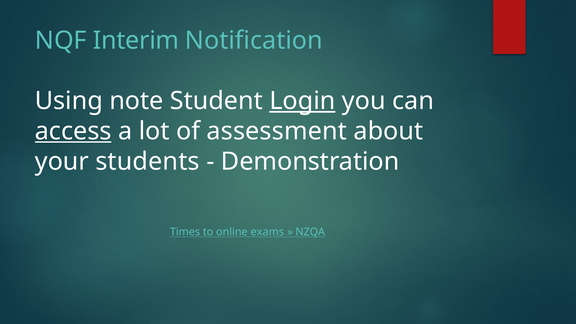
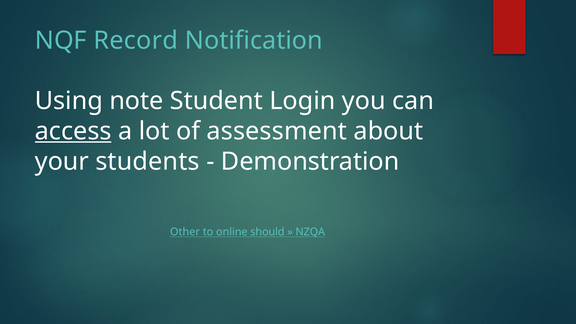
Interim: Interim -> Record (136, 40)
Login underline: present -> none (302, 101)
Times: Times -> Other (185, 232)
exams: exams -> should (267, 232)
